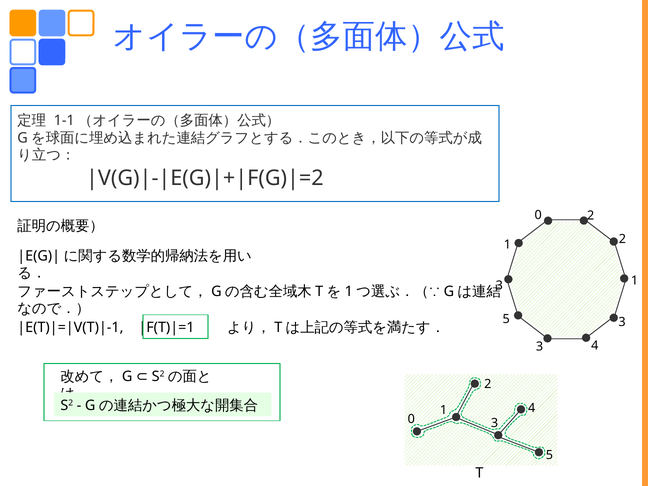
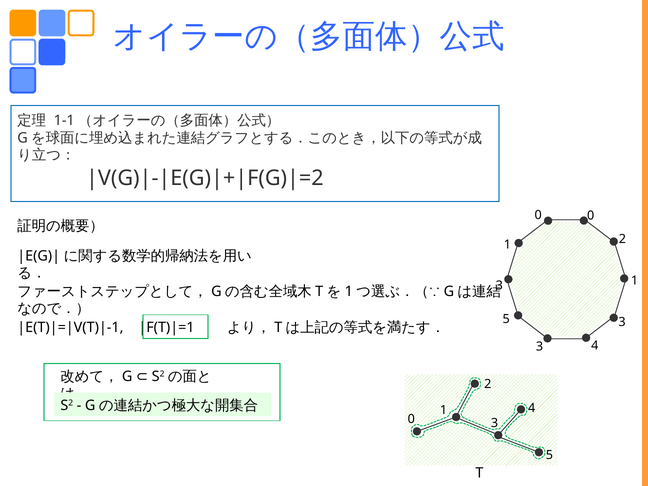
0 2: 2 -> 0 (591, 215)
